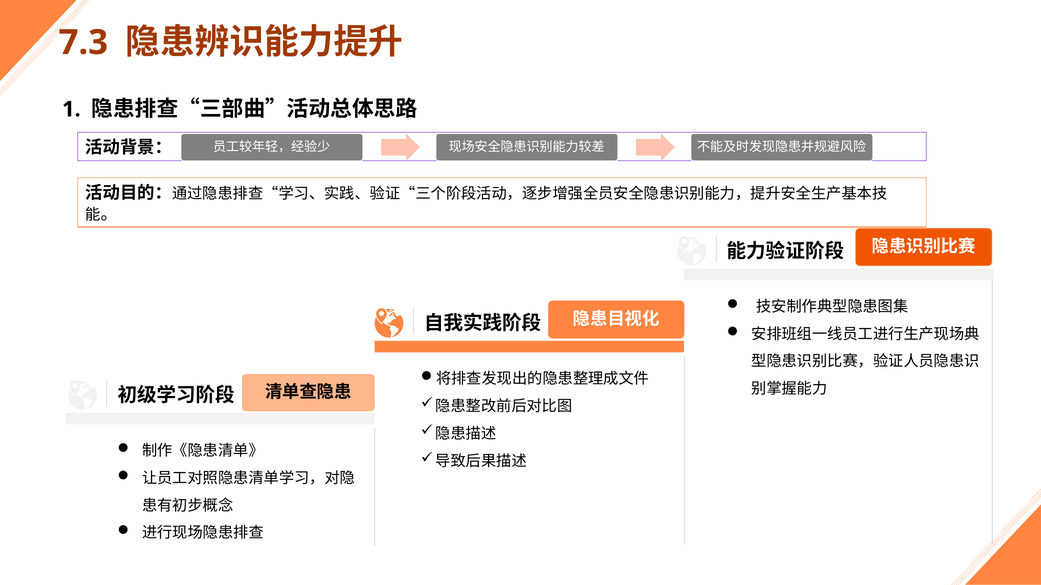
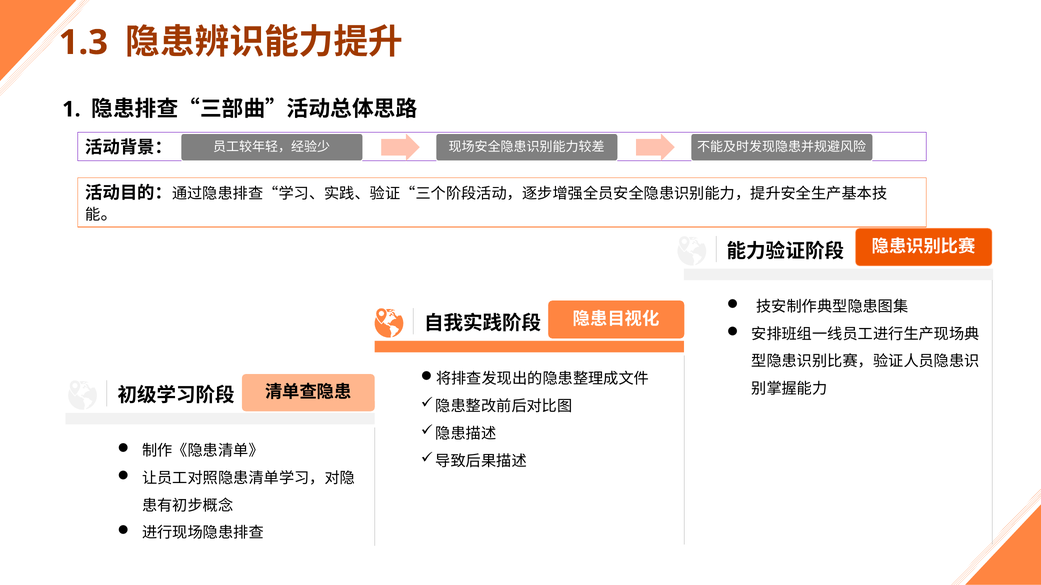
7.3: 7.3 -> 1.3 (83, 43)
